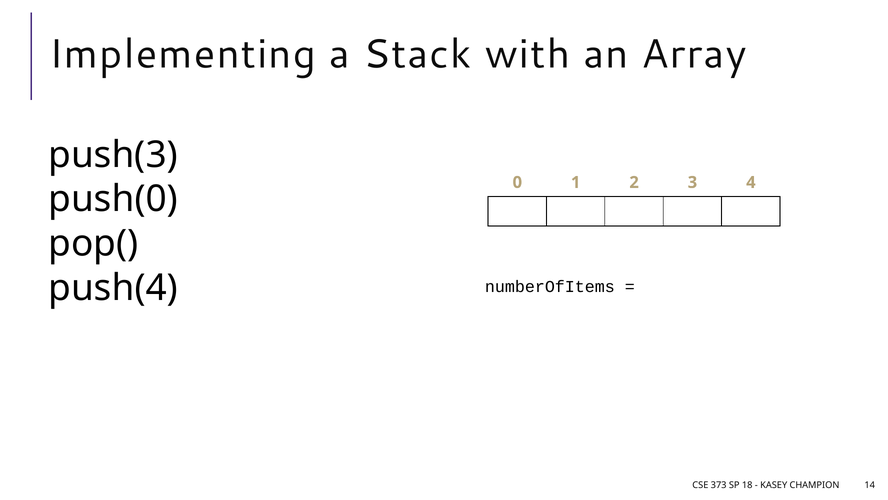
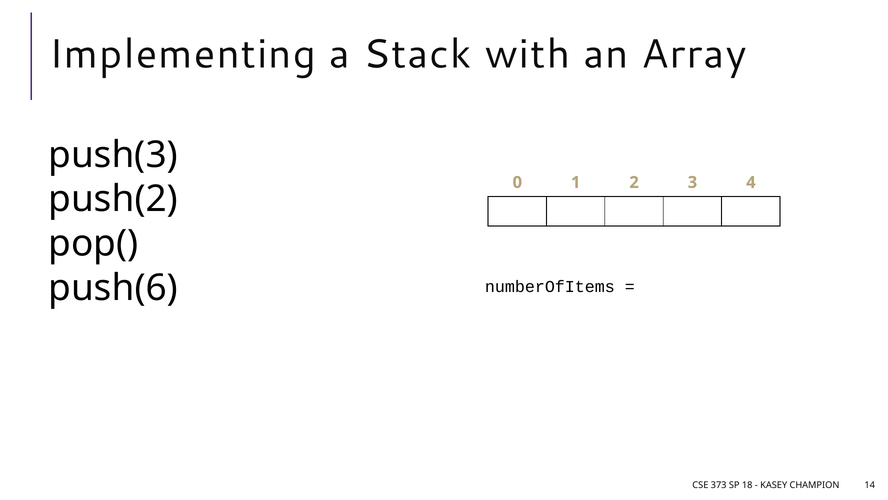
push(0: push(0 -> push(2 (113, 199)
push(4: push(4 -> push(6 (113, 288)
